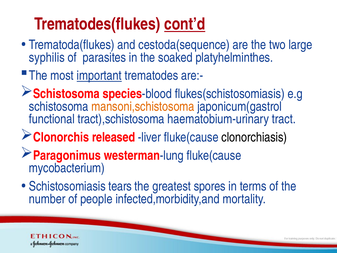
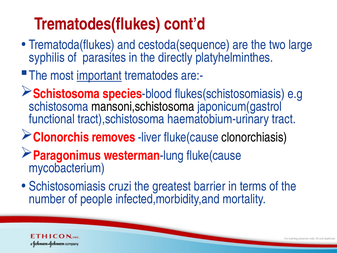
cont’d underline: present -> none (185, 24)
soaked: soaked -> directly (175, 57)
mansoni,schistosoma colour: orange -> black (143, 106)
released: released -> removes (114, 137)
tears: tears -> cruzi (120, 186)
spores: spores -> barrier (210, 186)
